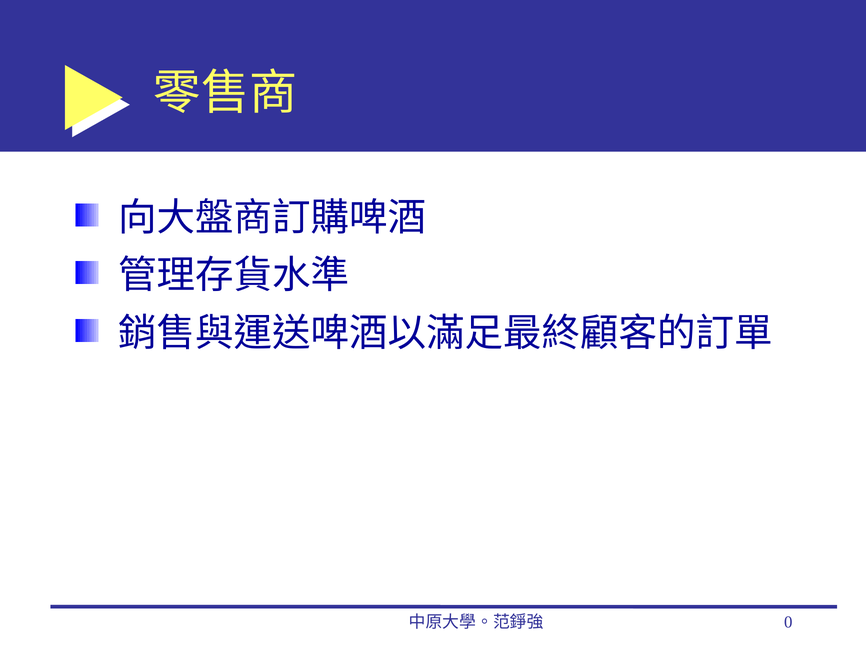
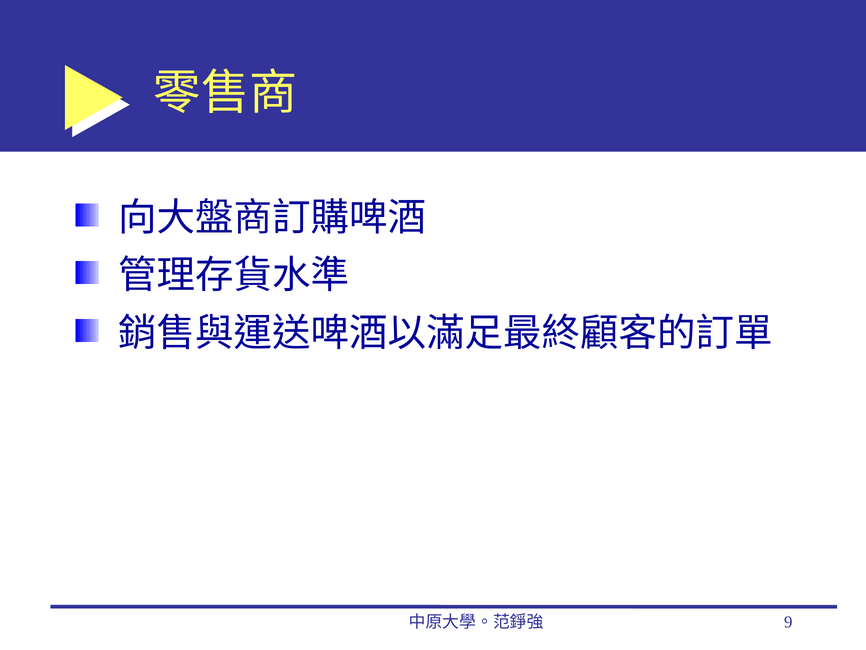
0: 0 -> 9 (788, 622)
